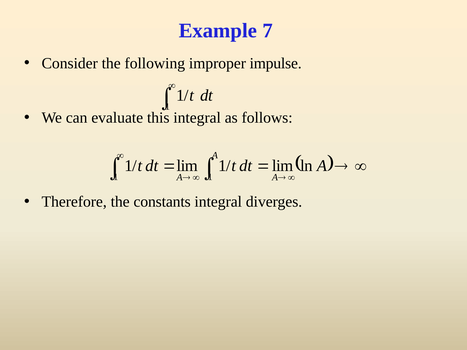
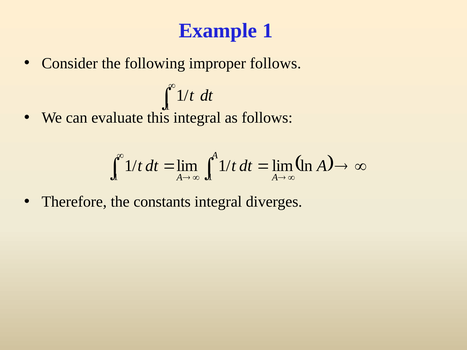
Example 7: 7 -> 1 (268, 31)
improper impulse: impulse -> follows (276, 63)
